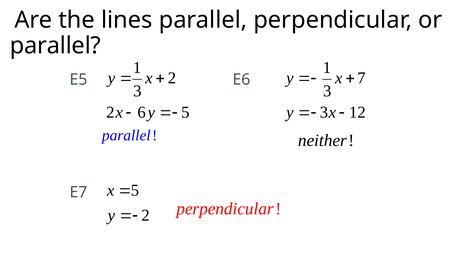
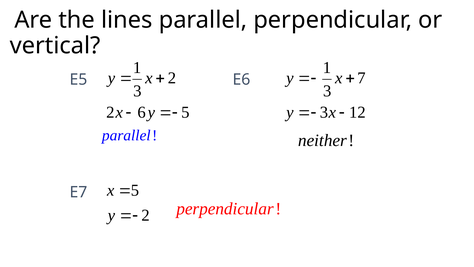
parallel: parallel -> vertical (55, 46)
